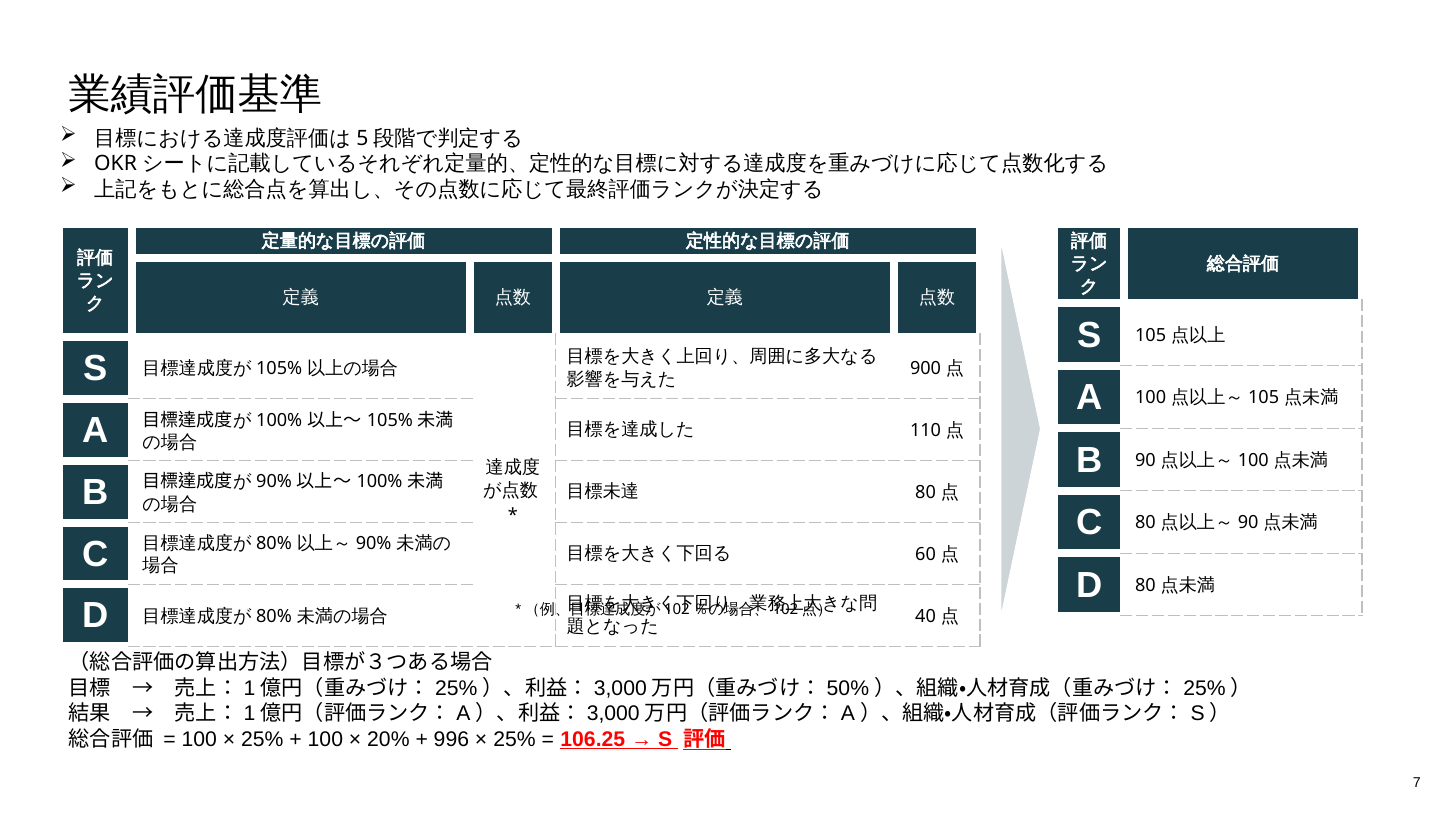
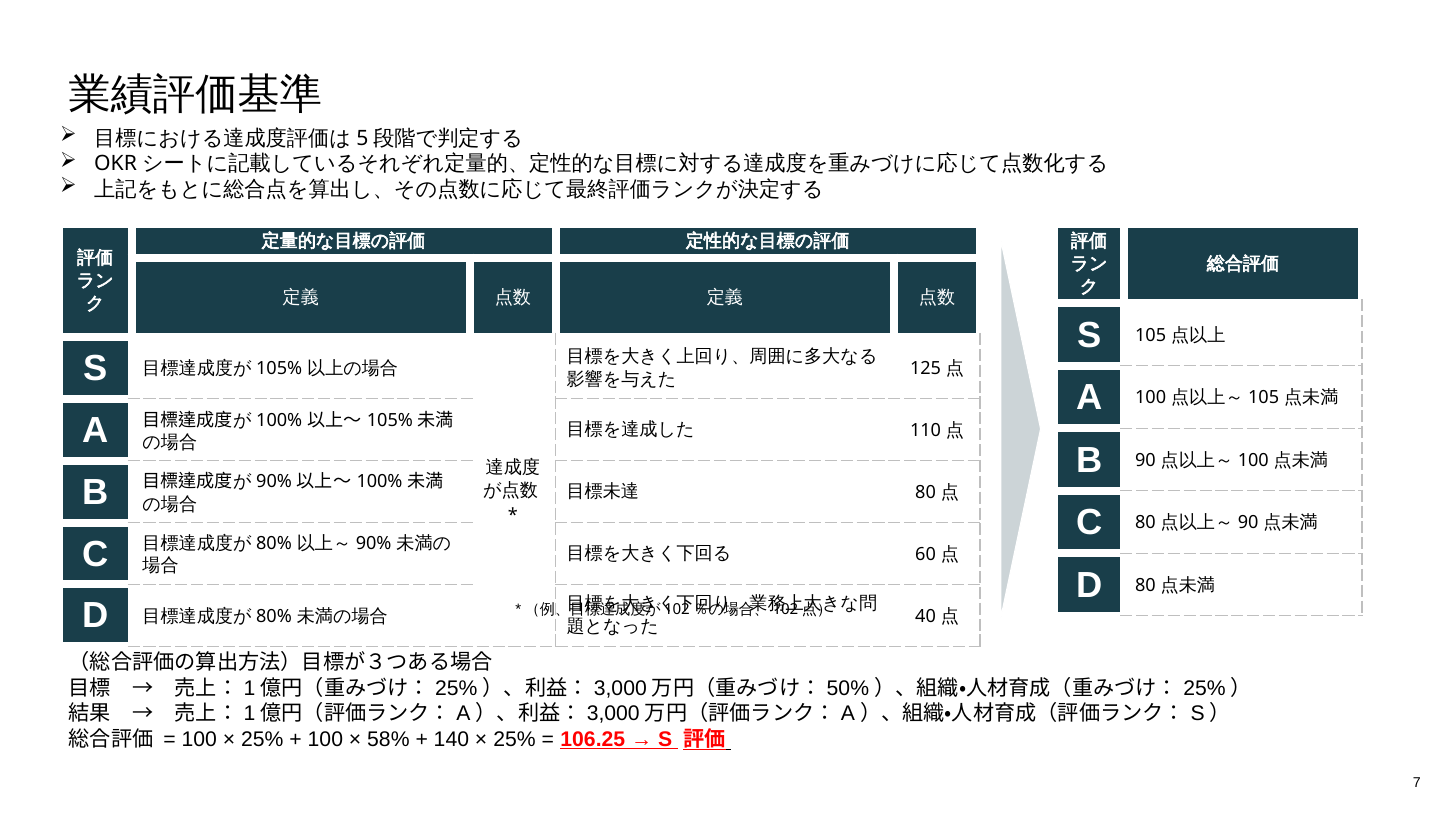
900: 900 -> 125 (926, 369)
20%: 20% -> 58% (388, 739)
996: 996 -> 140 (451, 739)
